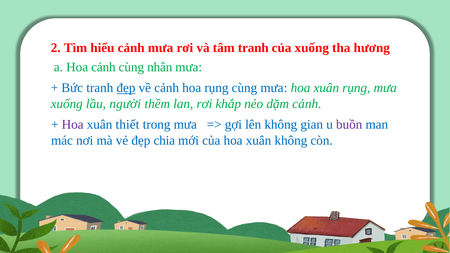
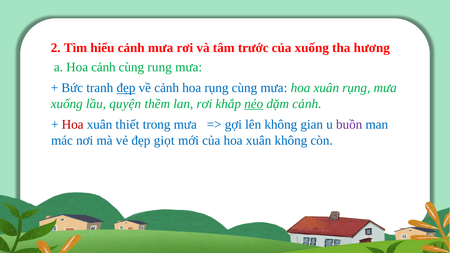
tâm tranh: tranh -> trước (253, 48)
nhân: nhân -> rung (160, 67)
người: người -> quyện (125, 104)
nẻo underline: none -> present (254, 104)
Hoa colour: purple -> red (73, 125)
chia: chia -> giọt (164, 141)
